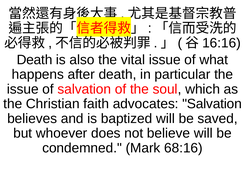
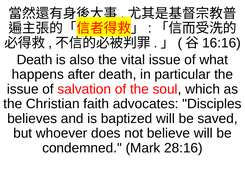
advocates Salvation: Salvation -> Disciples (212, 104)
68:16: 68:16 -> 28:16 (183, 148)
